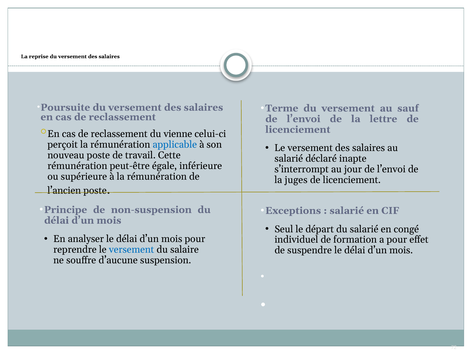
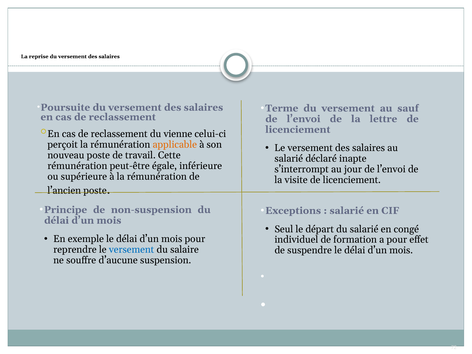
applicable colour: blue -> orange (175, 145)
juges: juges -> visite (296, 180)
analyser: analyser -> exemple (86, 239)
